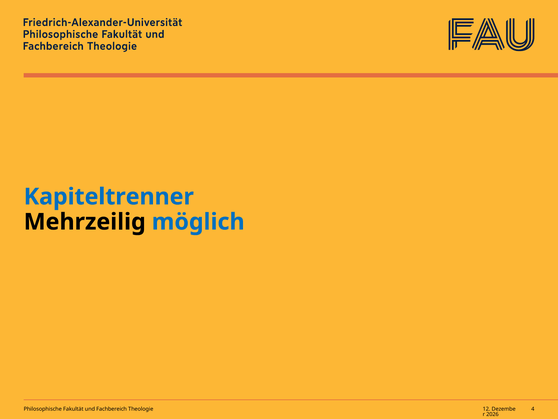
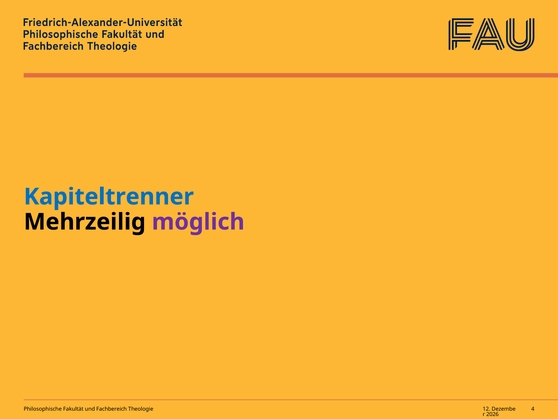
möglich colour: blue -> purple (198, 222)
